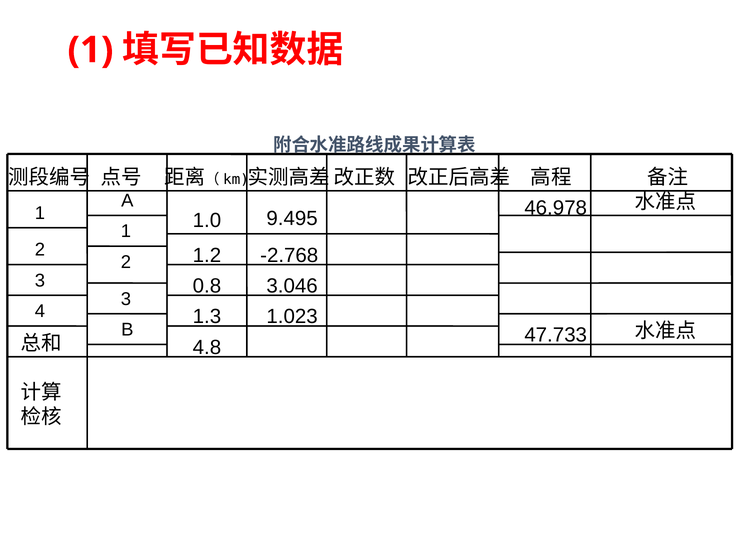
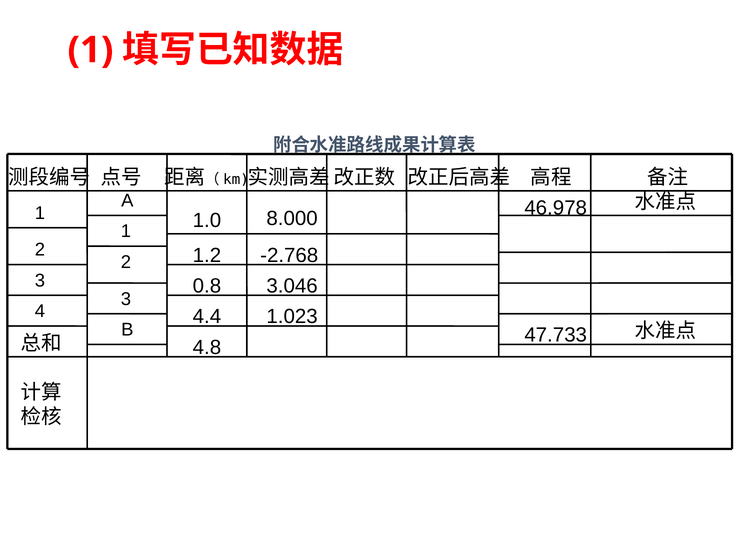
9.495: 9.495 -> 8.000 (292, 218)
1.3: 1.3 -> 4.4 (207, 317)
